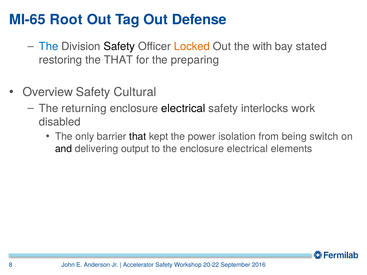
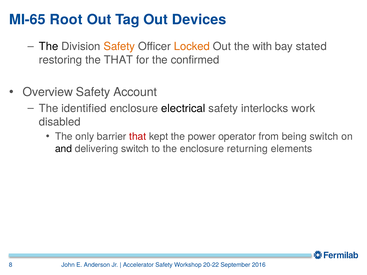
Defense: Defense -> Devices (199, 20)
The colour: blue -> black (49, 47)
Safety colour: black -> orange (119, 47)
preparing: preparing -> confirmed (195, 60)
Cultural: Cultural -> Account (135, 92)
returning: returning -> identified (84, 108)
that colour: black -> red (138, 137)
isolation: isolation -> operator (237, 137)
delivering output: output -> switch (135, 149)
the enclosure electrical: electrical -> returning (247, 149)
